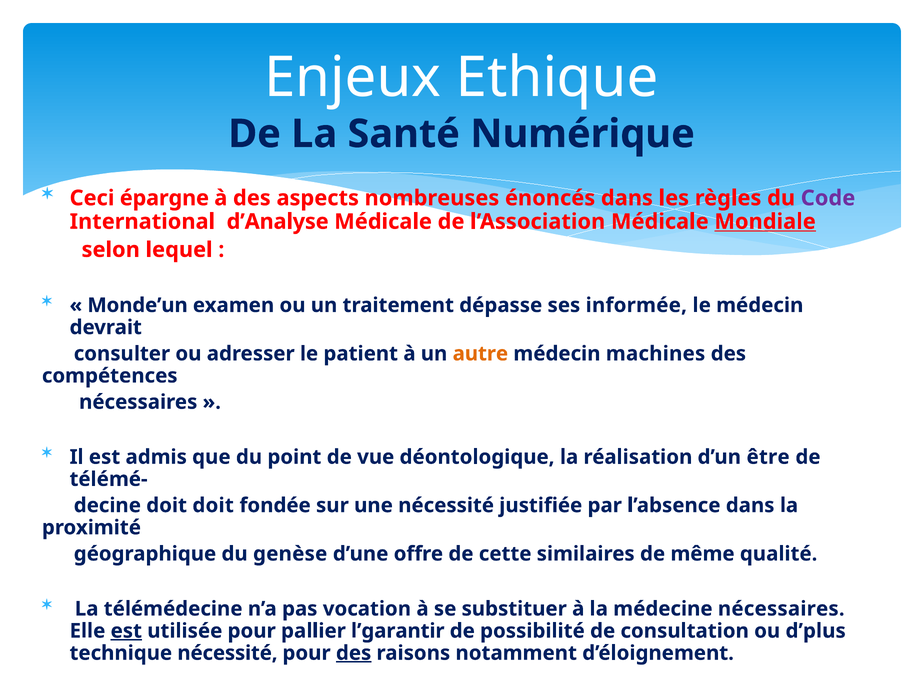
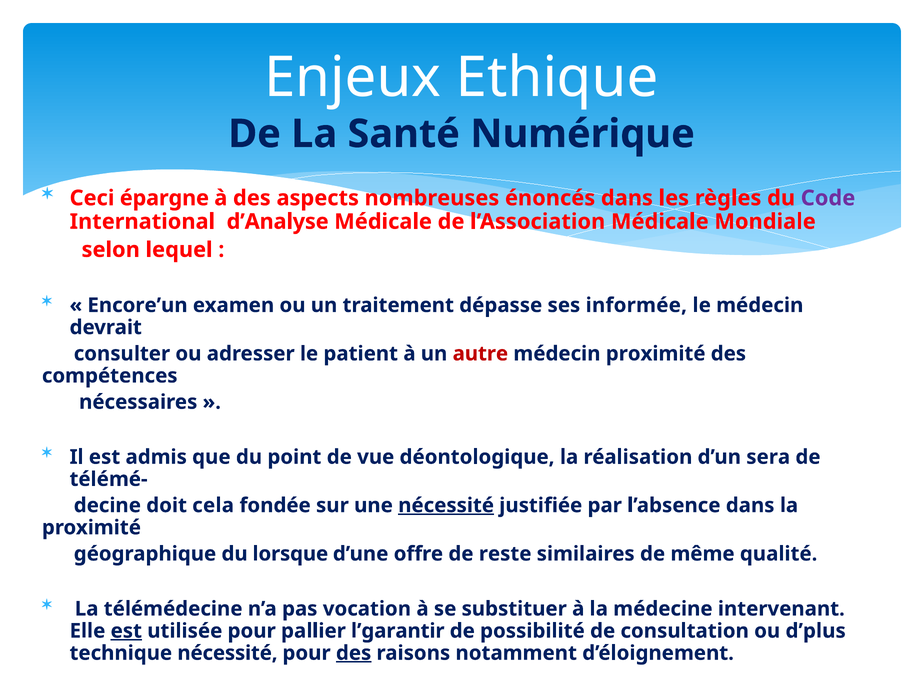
Mondiale underline: present -> none (765, 222)
Monde’un: Monde’un -> Encore’un (138, 305)
autre colour: orange -> red (480, 354)
médecin machines: machines -> proximité (656, 354)
être: être -> sera (768, 457)
doit doit: doit -> cela (213, 506)
nécessité underline: none -> present (446, 506)
genèse: genèse -> lorsque (290, 554)
cette: cette -> reste (505, 554)
médecine nécessaires: nécessaires -> intervenant (781, 609)
